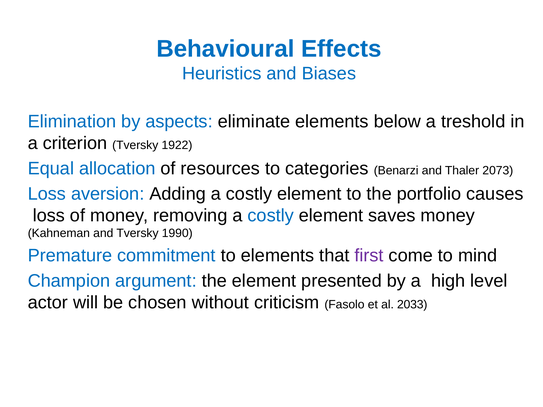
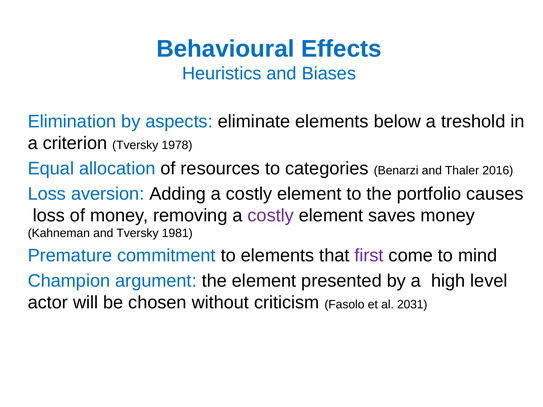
1922: 1922 -> 1978 (177, 145)
2073: 2073 -> 2016 (498, 171)
costly colour: blue -> purple (271, 216)
1990: 1990 -> 1981 (177, 233)
2033: 2033 -> 2031 (412, 305)
